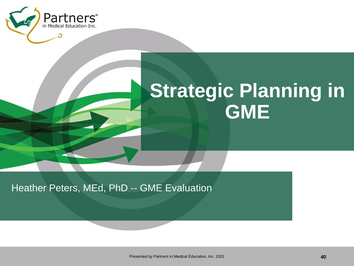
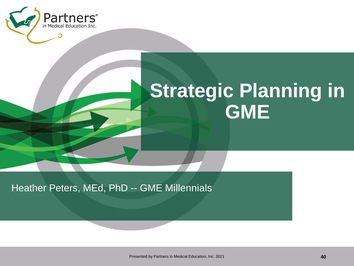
Evaluation: Evaluation -> Millennials (189, 188)
